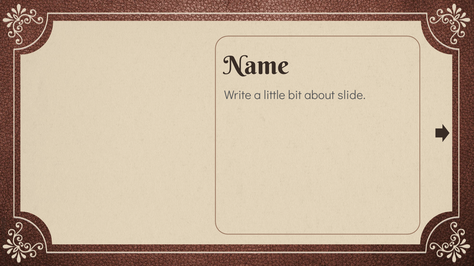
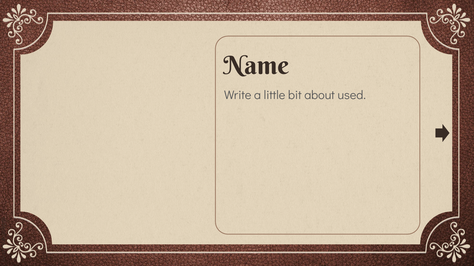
slide: slide -> used (352, 95)
